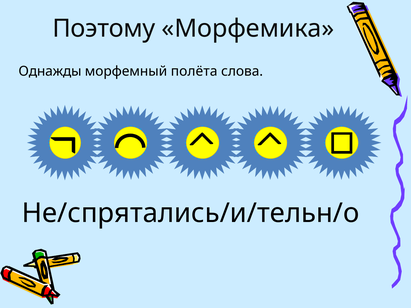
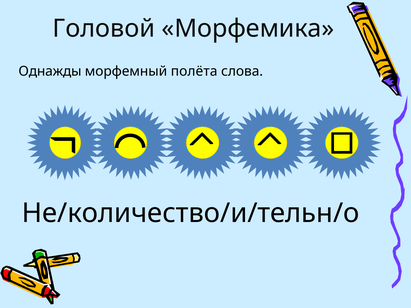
Поэтому: Поэтому -> Головой (104, 29)
Не/спрятались/и/тельн/о: Не/спрятались/и/тельн/о -> Не/количество/и/тельн/о (191, 213)
